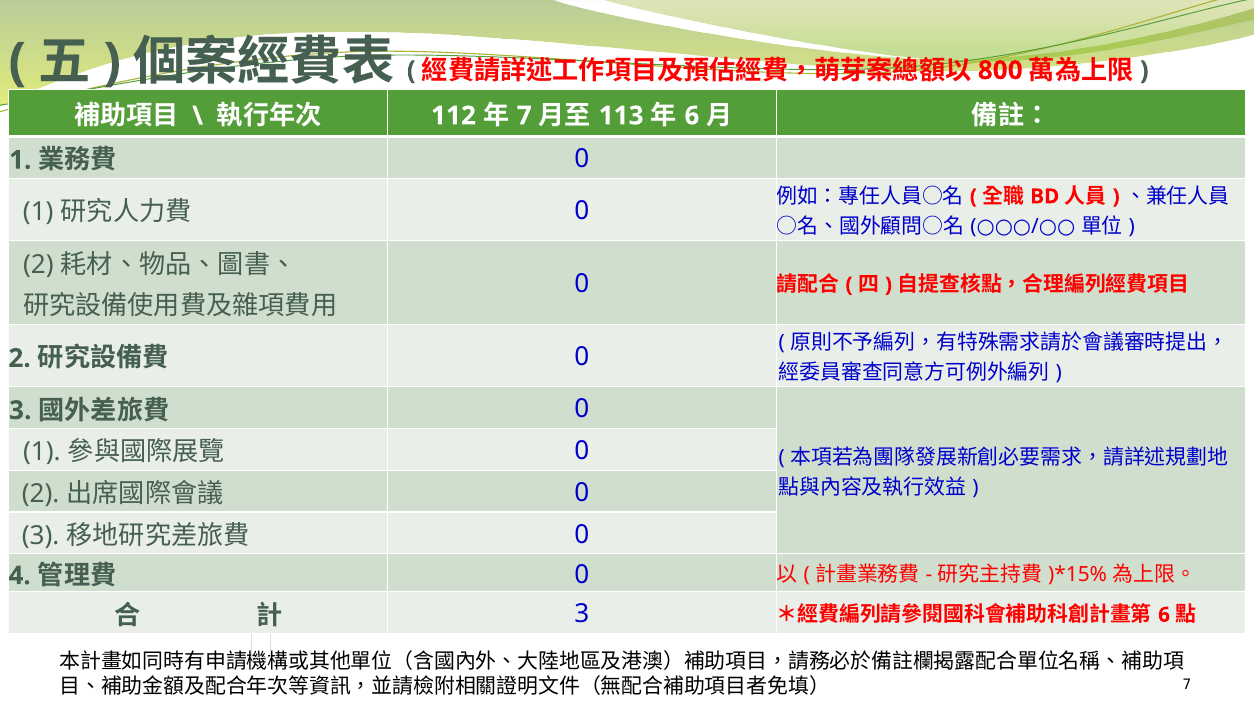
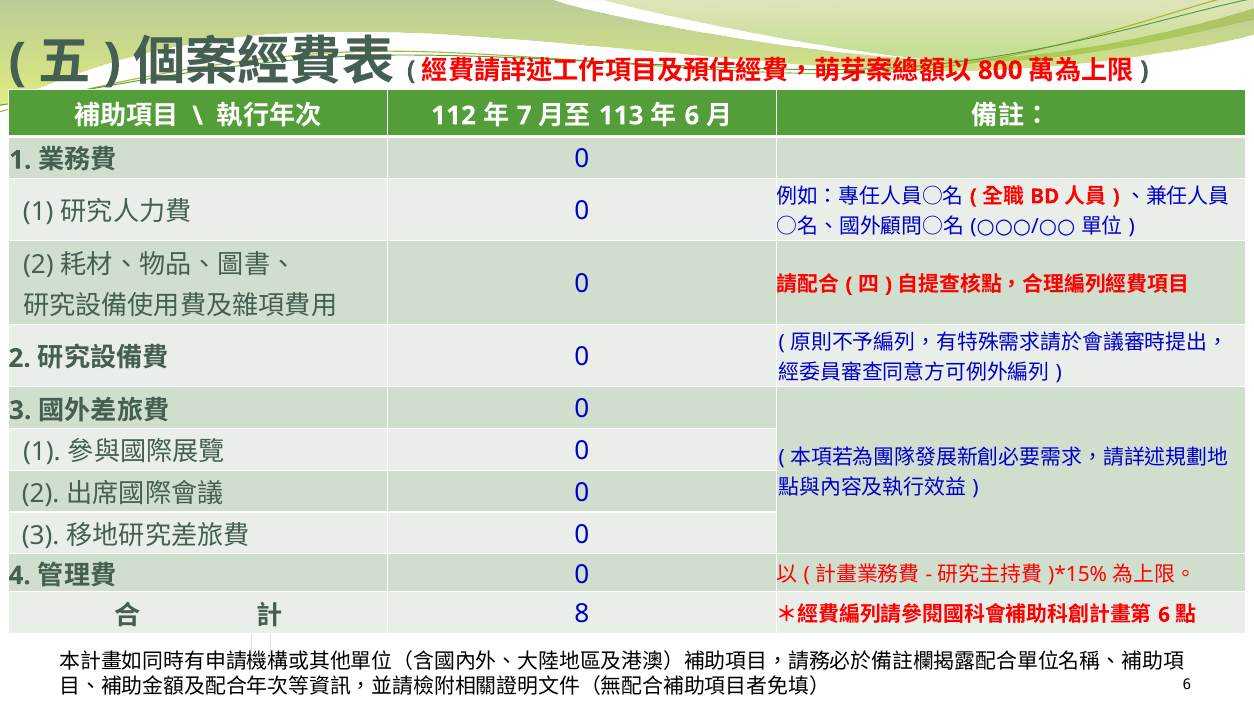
3: 3 -> 8 (582, 614)
7: 7 -> 6 (1187, 684)
